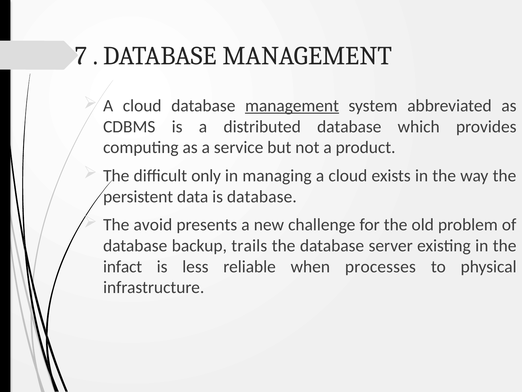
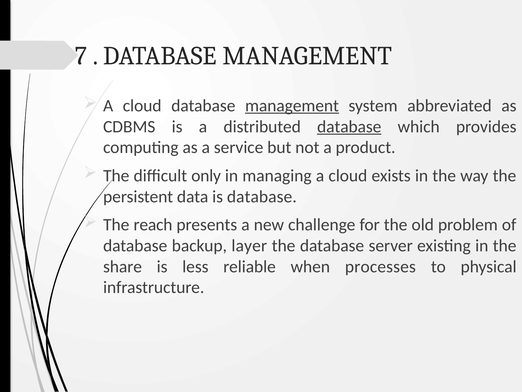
database underline: none -> present (349, 127)
avoid: avoid -> reach (153, 225)
trails: trails -> layer (249, 245)
infact: infact -> share (123, 266)
